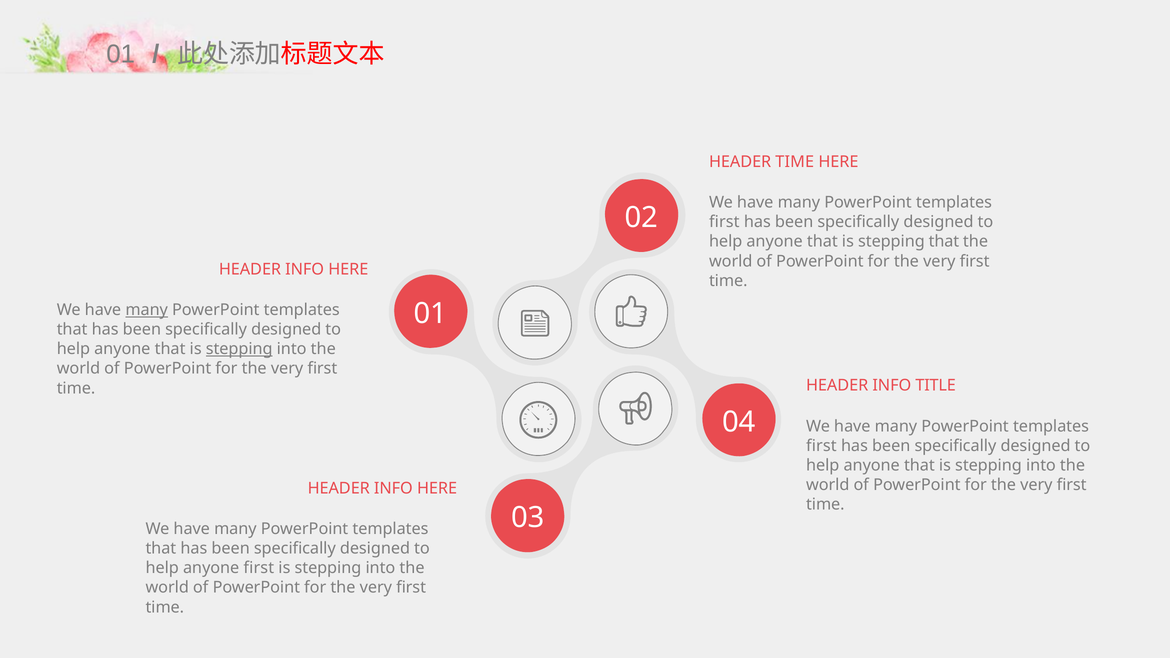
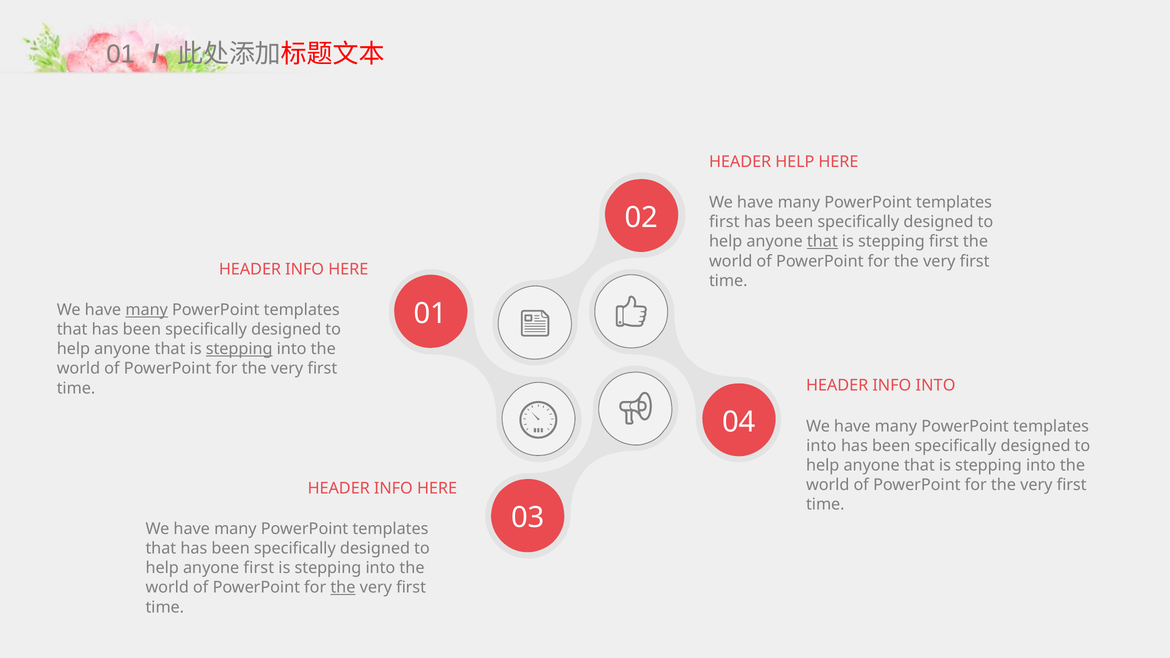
HEADER TIME: TIME -> HELP (795, 162)
that underline: none -> present (822, 242)
stepping that: that -> first (944, 242)
INFO TITLE: TITLE -> INTO (935, 385)
first: first -> into (821, 446)
the underline: none -> present (343, 588)
